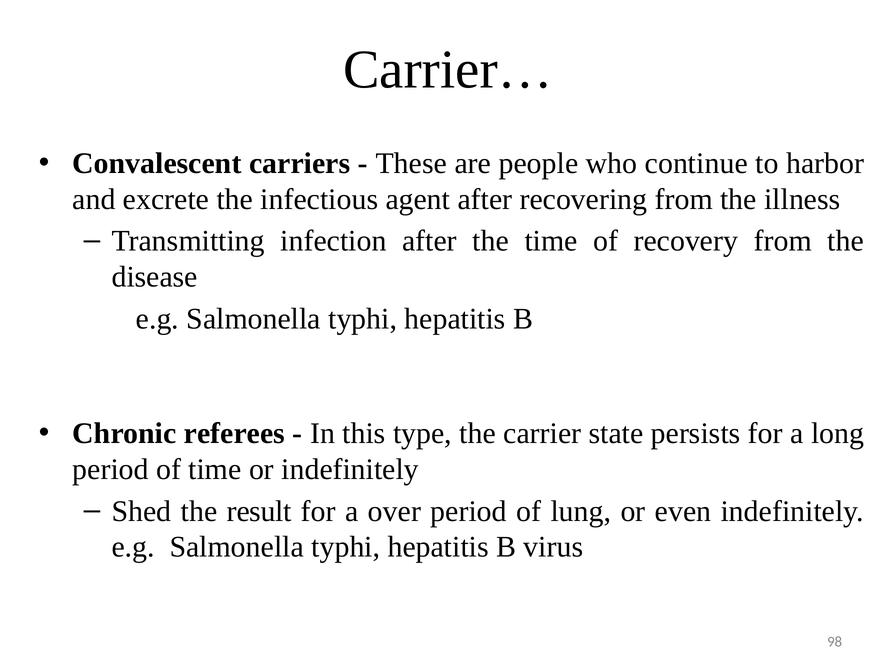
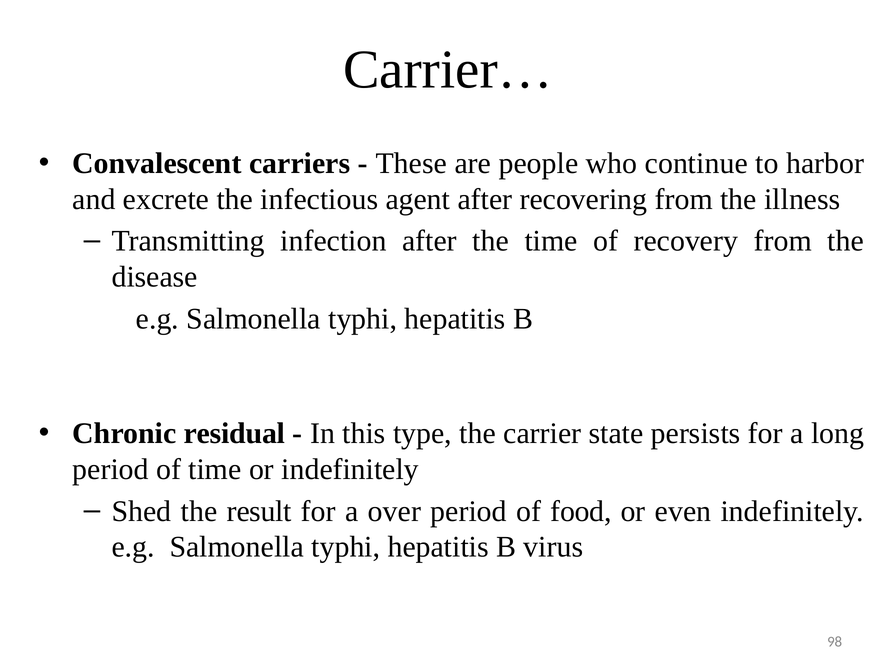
referees: referees -> residual (234, 434)
lung: lung -> food (581, 511)
